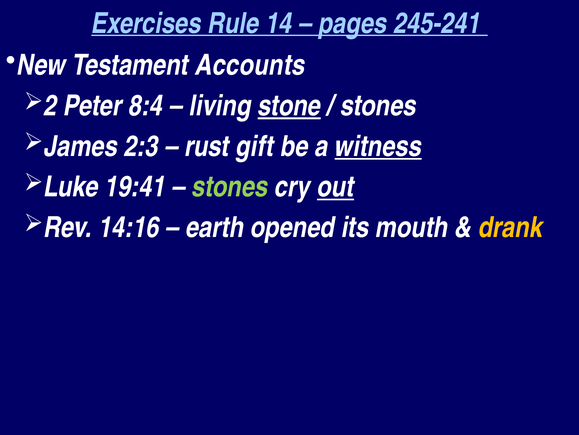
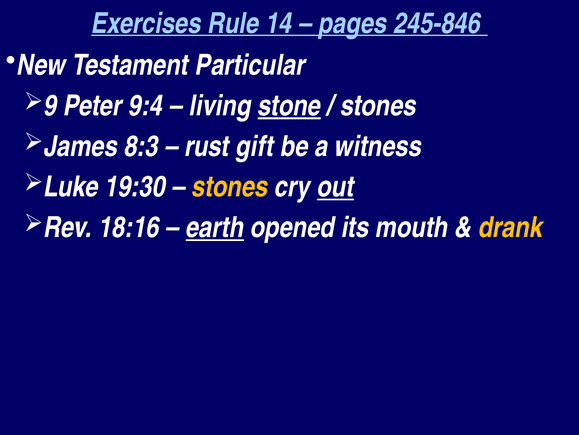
245-241: 245-241 -> 245-846 (437, 23)
Accounts: Accounts -> Particular (250, 65)
2: 2 -> 9 (50, 106)
8:4: 8:4 -> 9:4 (146, 106)
2:3: 2:3 -> 8:3 (141, 146)
witness underline: present -> none (378, 146)
19:41: 19:41 -> 19:30 (135, 187)
stones colour: light green -> yellow (230, 187)
14:16: 14:16 -> 18:16 (129, 227)
earth underline: none -> present (215, 227)
